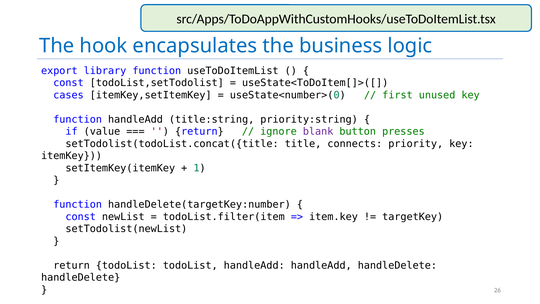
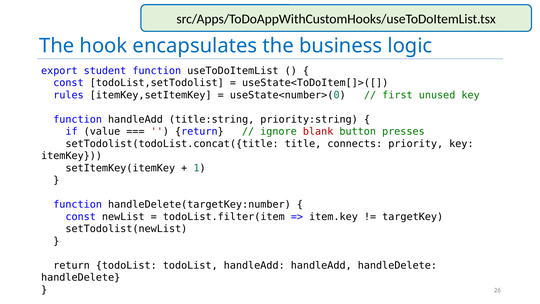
library: library -> student (105, 71)
cases: cases -> rules (68, 95)
blank colour: purple -> red (318, 132)
